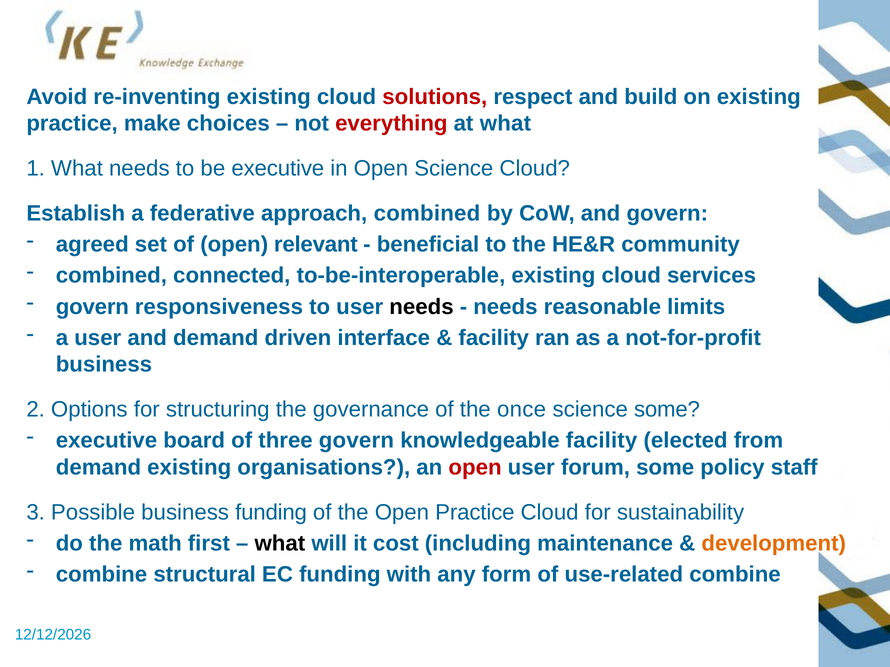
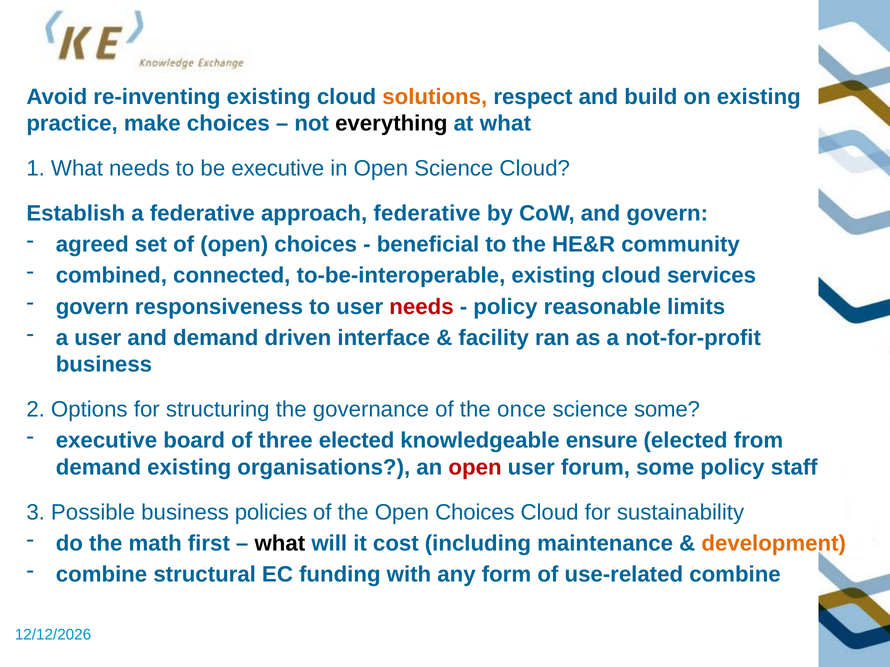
solutions colour: red -> orange (435, 97)
everything colour: red -> black (391, 124)
approach combined: combined -> federative (427, 214)
of open relevant: relevant -> choices (316, 245)
needs colour: black -> red (421, 307)
needs: needs -> policy (505, 307)
three govern: govern -> elected (357, 441)
knowledgeable facility: facility -> ensure (602, 441)
business funding: funding -> policies (271, 513)
the Open Practice: Practice -> Choices (475, 513)
